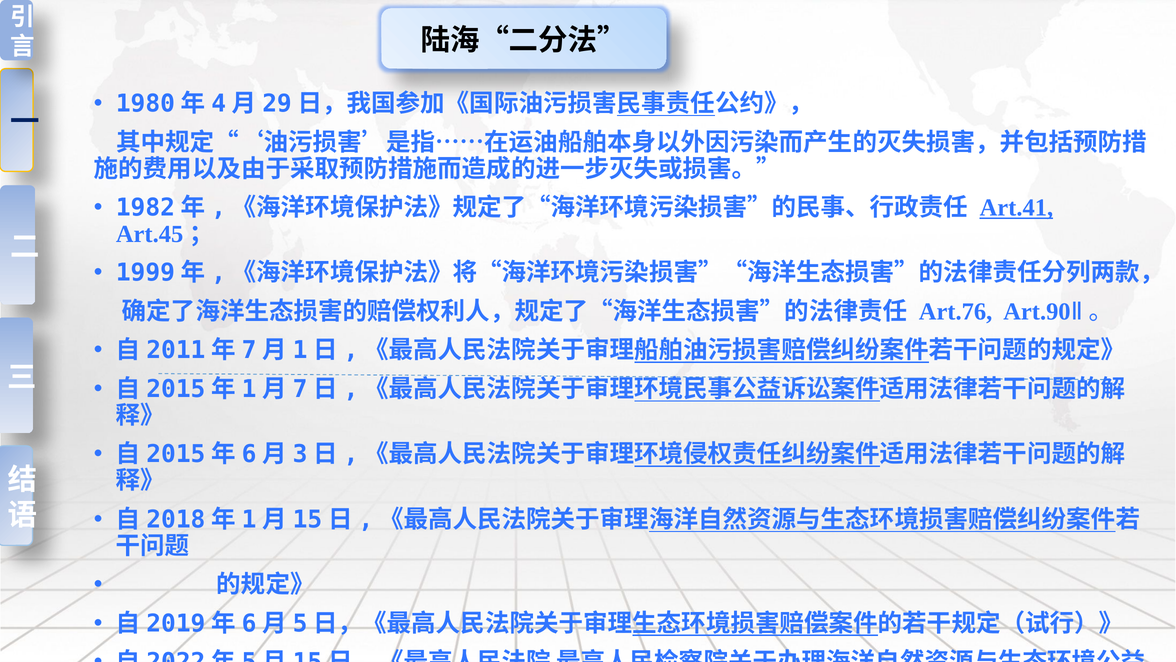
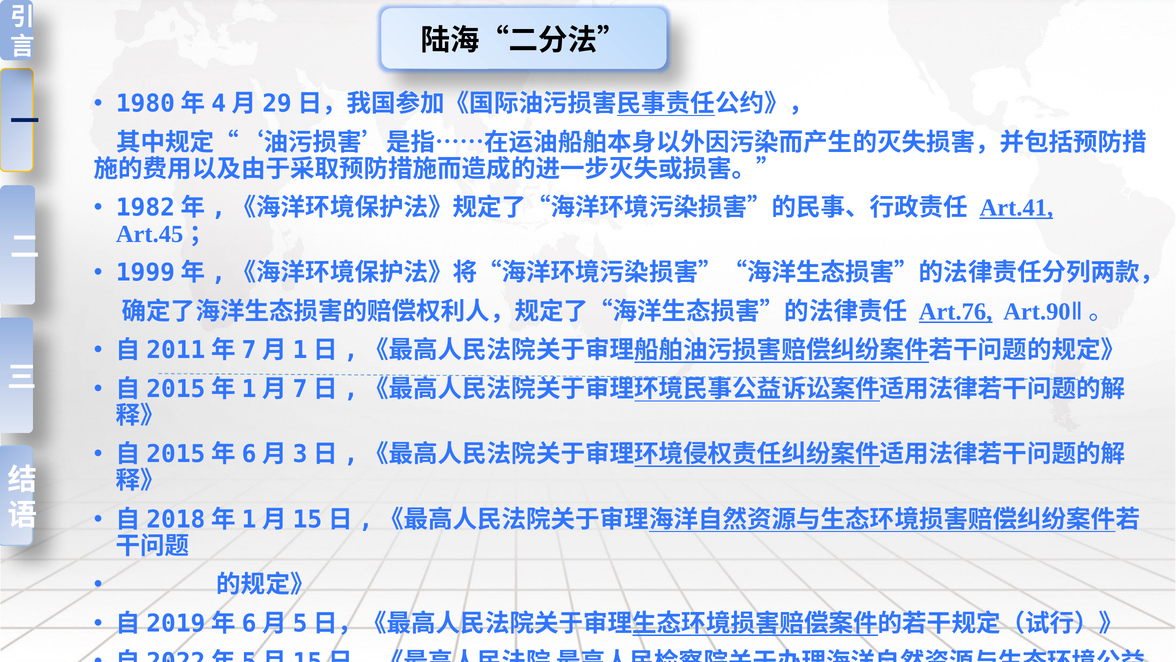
Art.76 underline: none -> present (956, 311)
